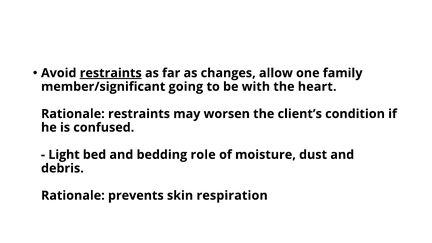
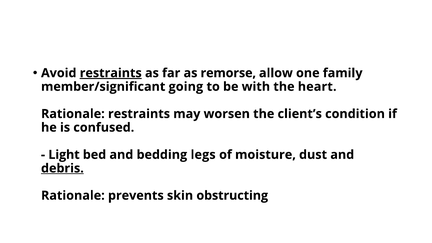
changes: changes -> remorse (228, 73)
role: role -> legs (203, 155)
debris underline: none -> present (62, 168)
respiration: respiration -> obstructing (232, 196)
